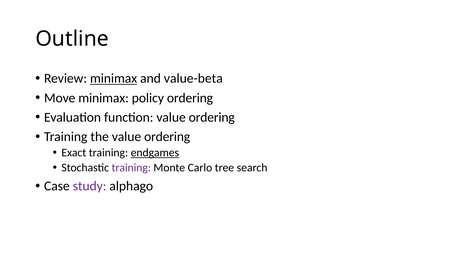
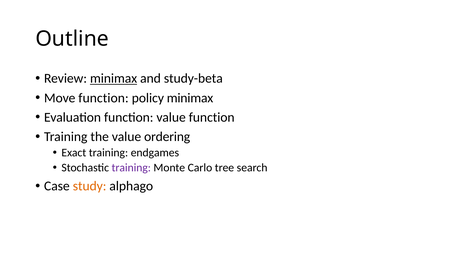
value-beta: value-beta -> study-beta (193, 78)
Move minimax: minimax -> function (104, 98)
policy ordering: ordering -> minimax (190, 98)
function value ordering: ordering -> function (212, 117)
endgames underline: present -> none (155, 153)
study colour: purple -> orange (90, 186)
